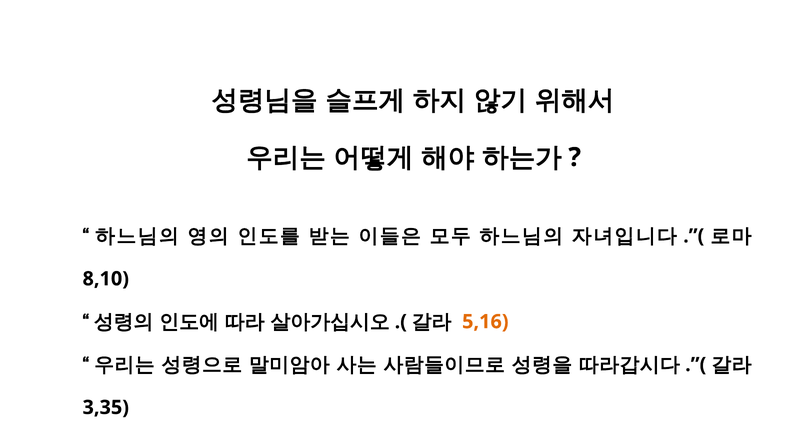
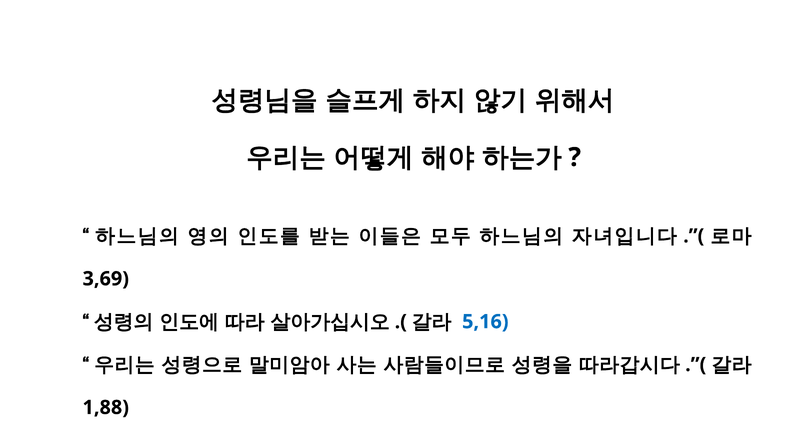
8,10: 8,10 -> 3,69 (106, 279)
5,16 colour: orange -> blue (485, 322)
3,35: 3,35 -> 1,88 (106, 408)
